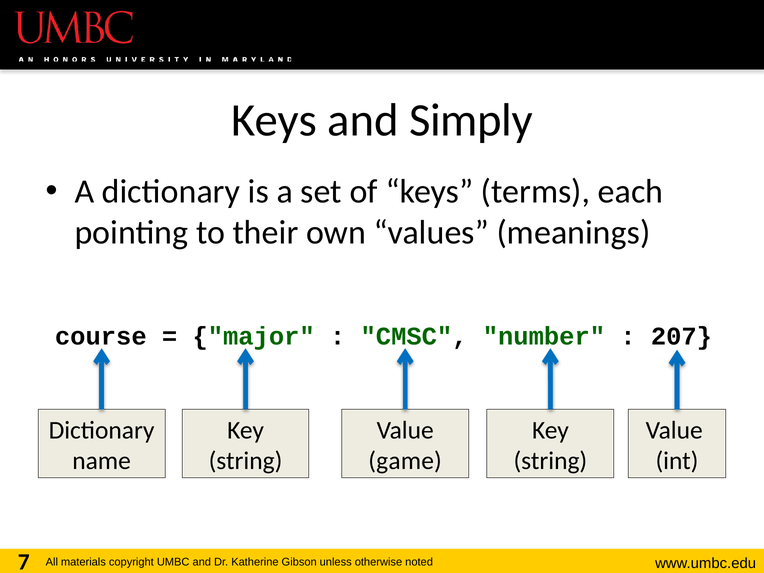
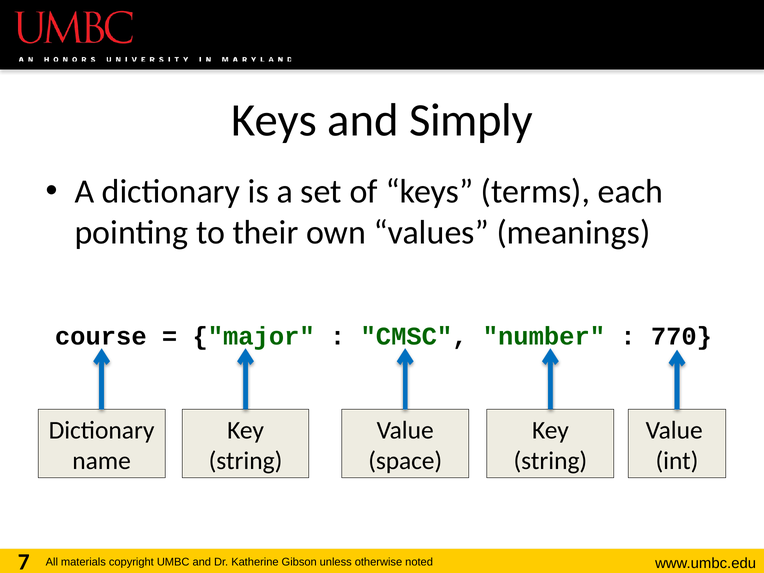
207: 207 -> 770 (681, 336)
game: game -> space (405, 461)
